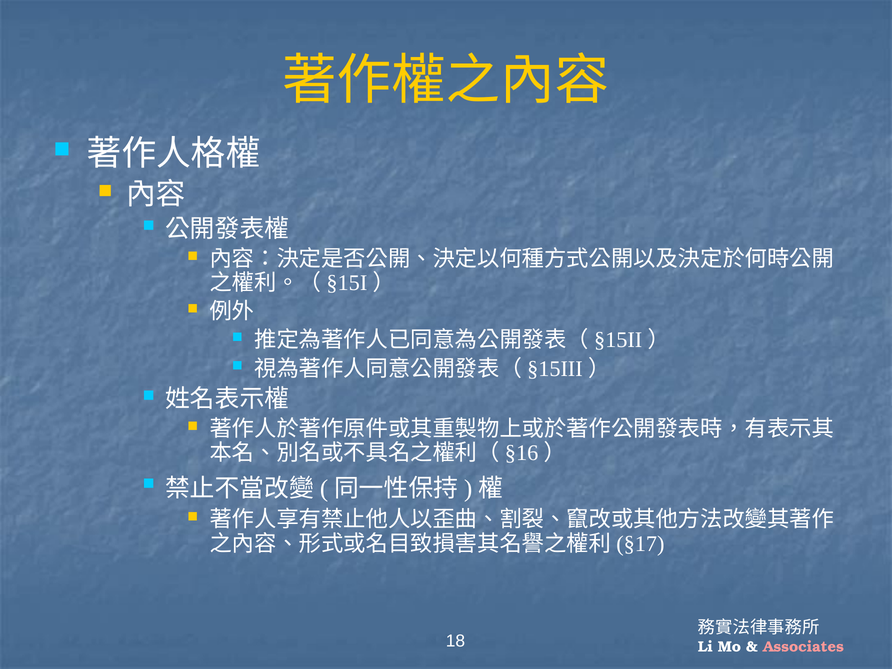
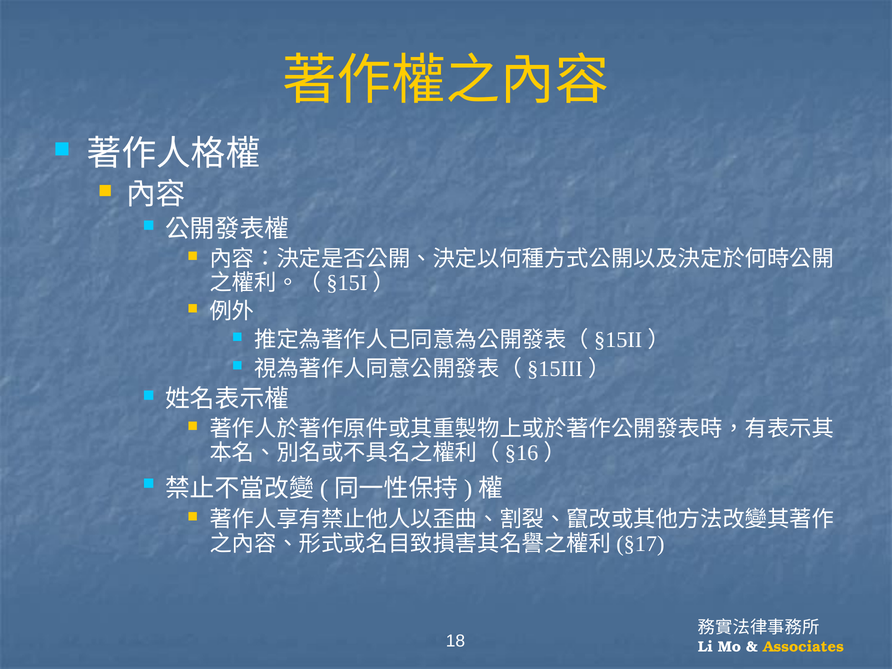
Associates colour: pink -> yellow (803, 647)
